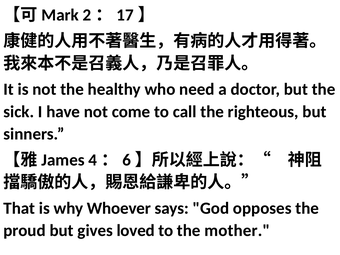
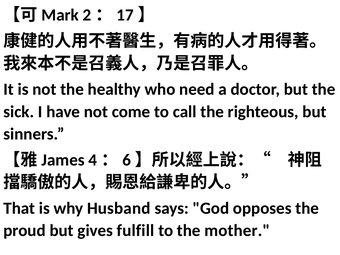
Whoever: Whoever -> Husband (119, 208)
loved: loved -> fulfill (135, 231)
